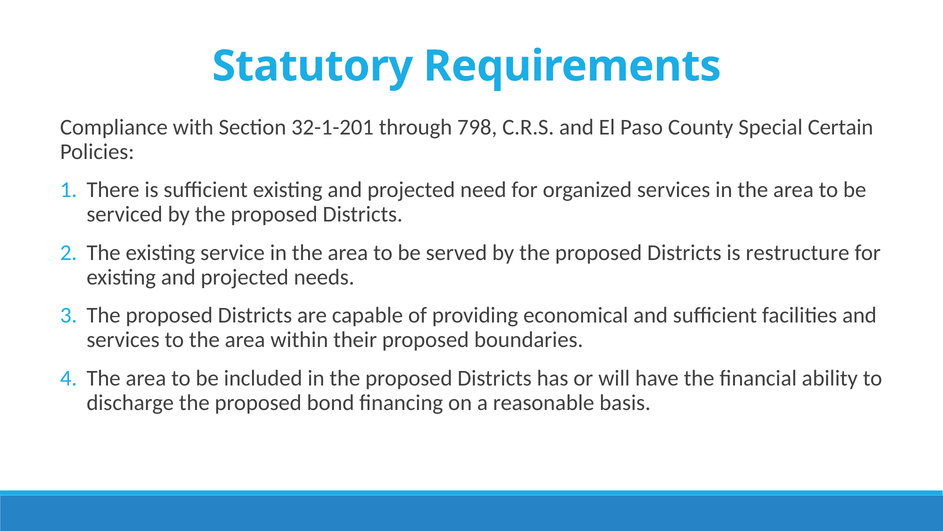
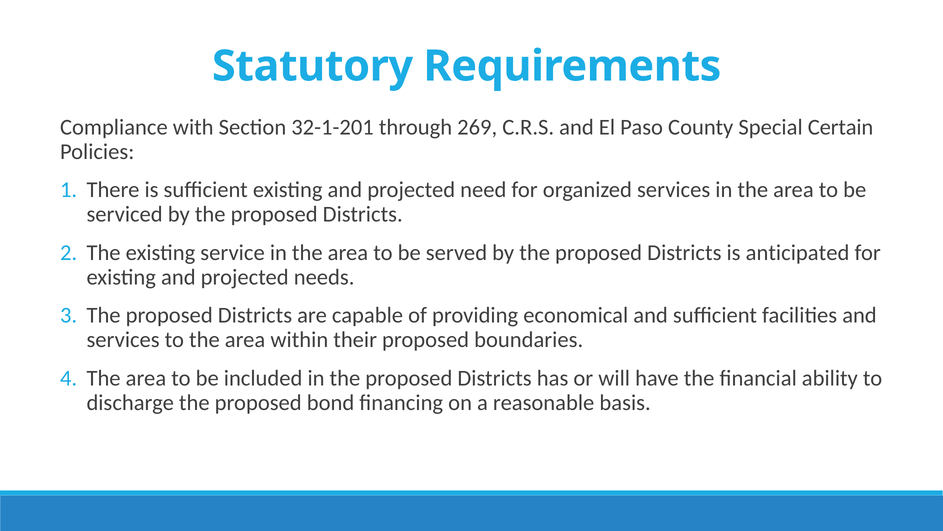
798: 798 -> 269 (477, 127)
restructure: restructure -> anticipated (798, 252)
